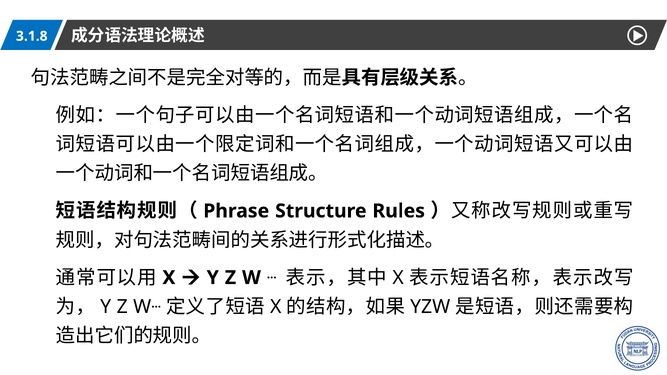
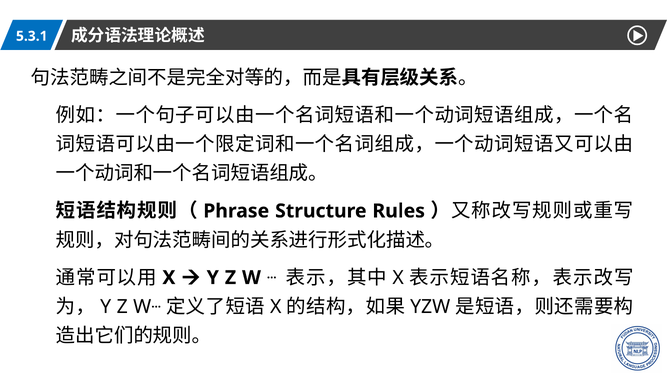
3.1.8: 3.1.8 -> 5.3.1 (32, 36)
